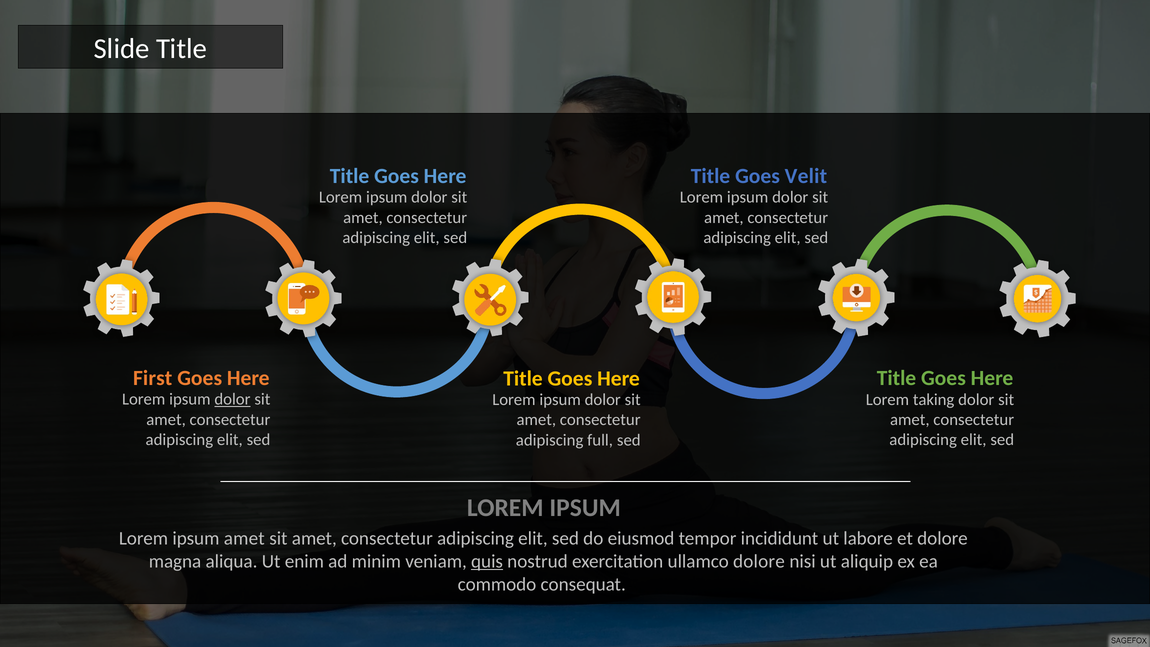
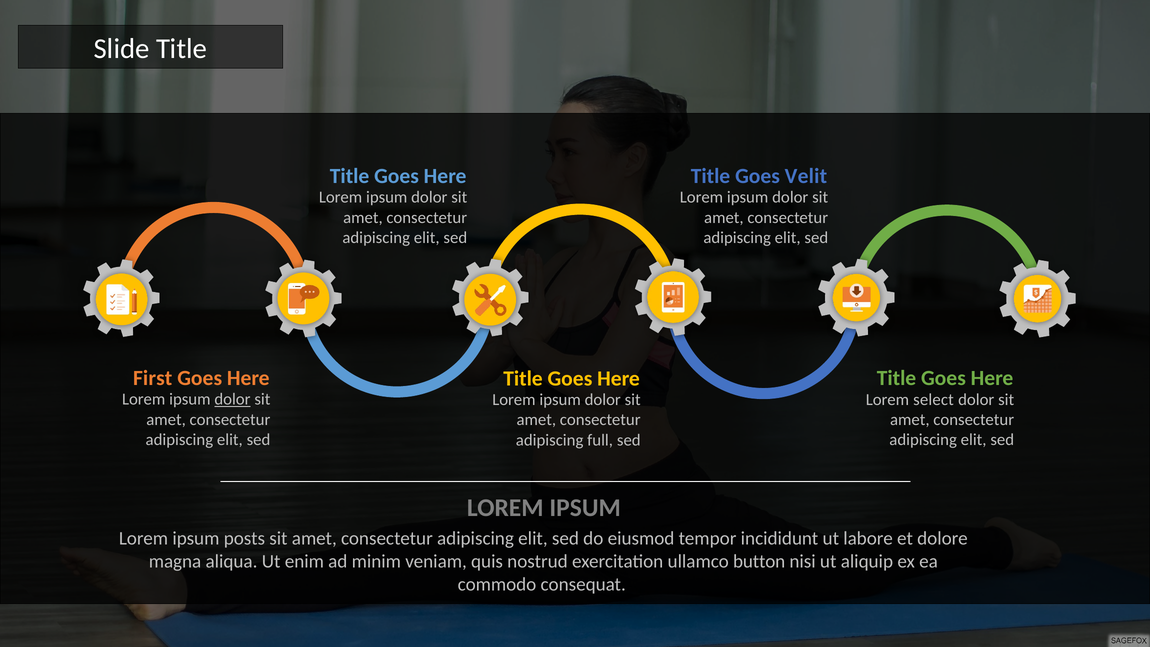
taking: taking -> select (934, 399)
ipsum amet: amet -> posts (244, 538)
quis underline: present -> none (487, 561)
ullamco dolore: dolore -> button (759, 561)
